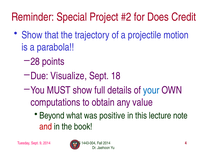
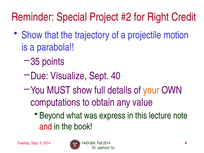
Does: Does -> Right (158, 17)
28: 28 -> 35 (35, 62)
18: 18 -> 40 (116, 76)
your colour: blue -> orange (151, 90)
positive: positive -> express (112, 116)
